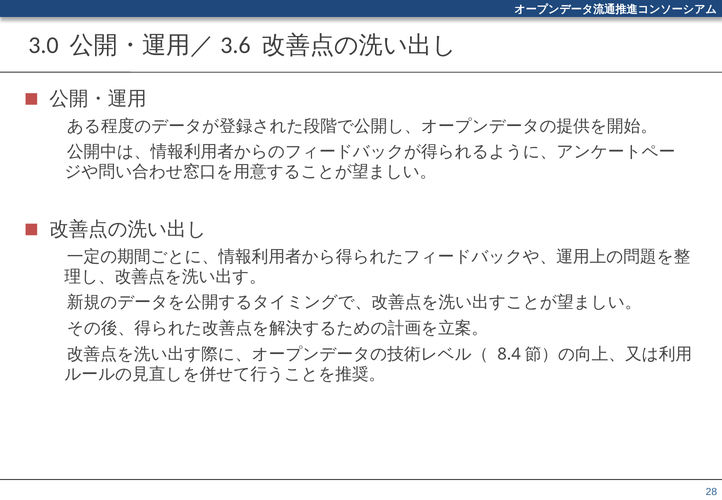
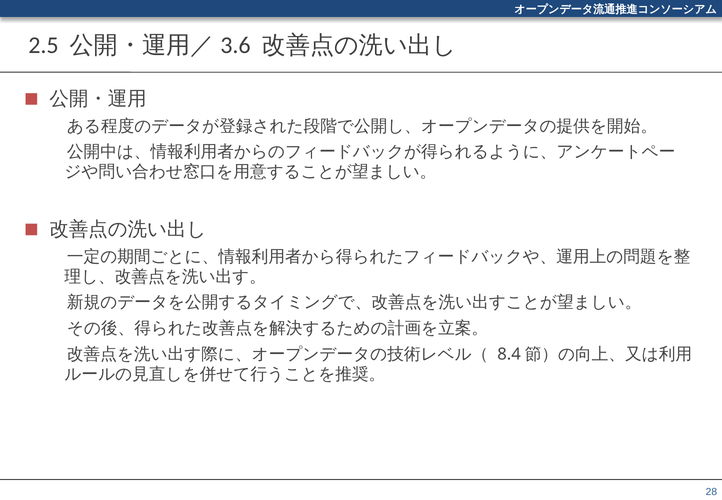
3.0: 3.0 -> 2.5 (43, 45)
